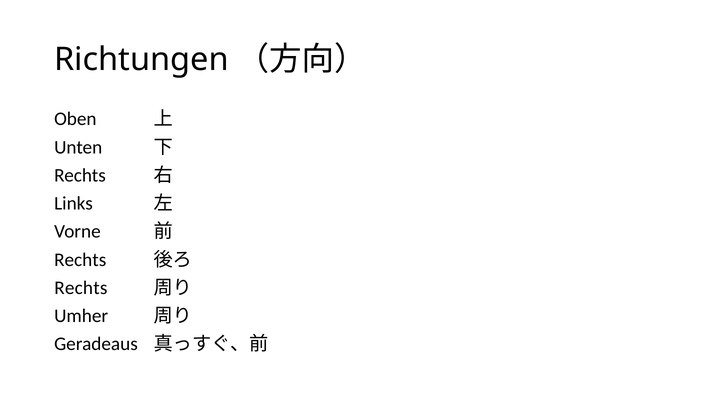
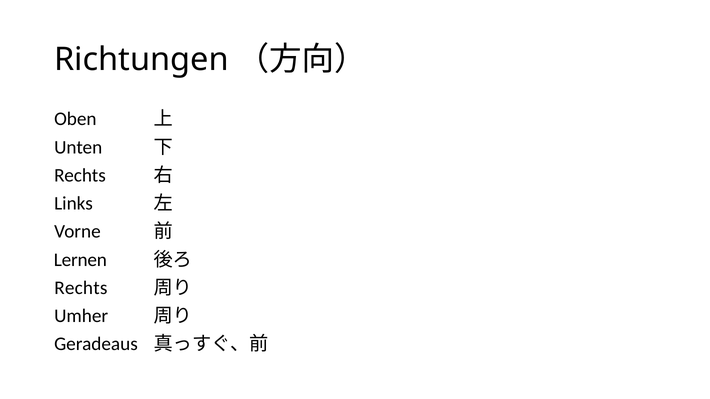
Rechts: Rechts -> Lernen (80, 260)
